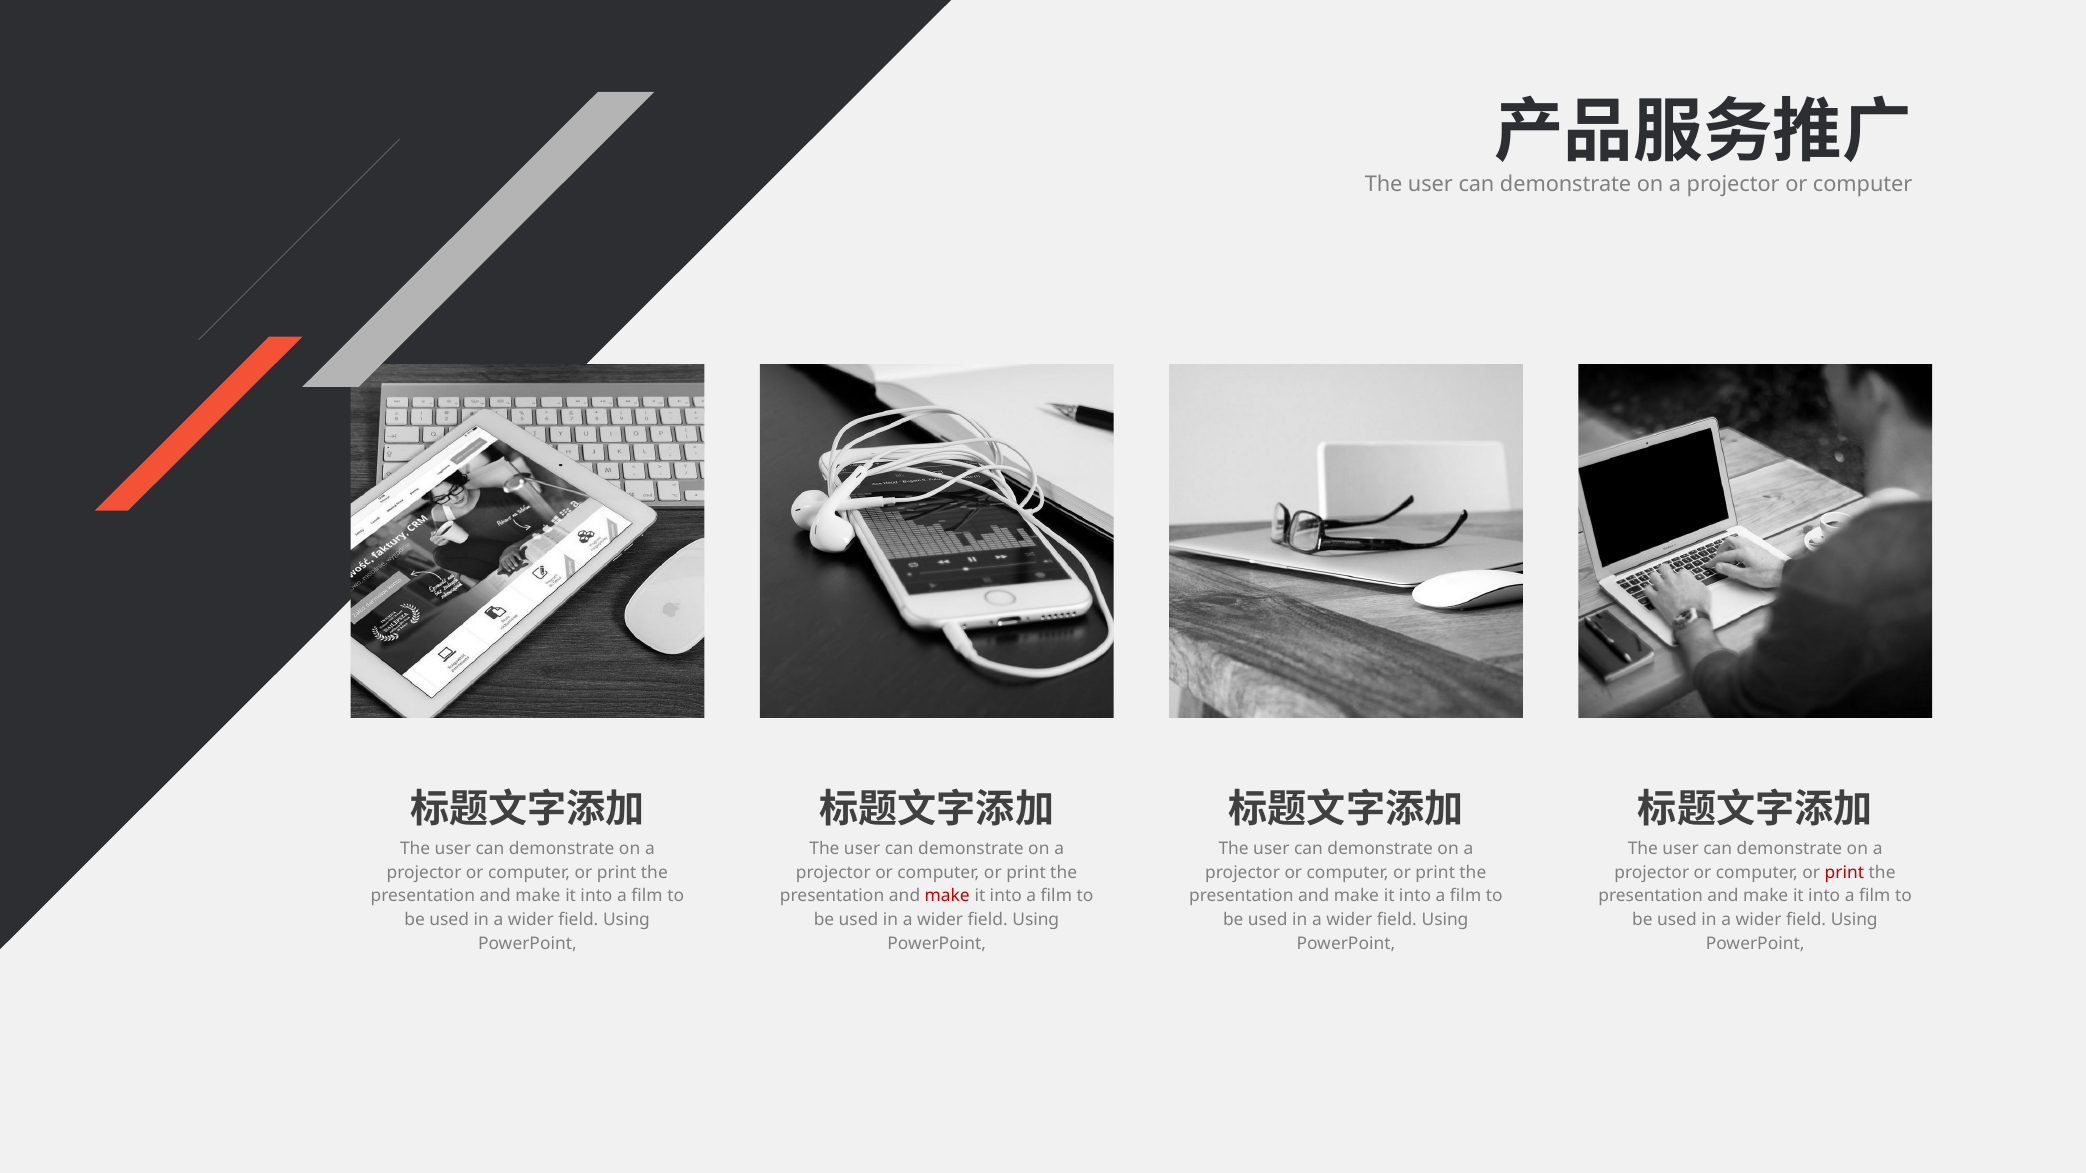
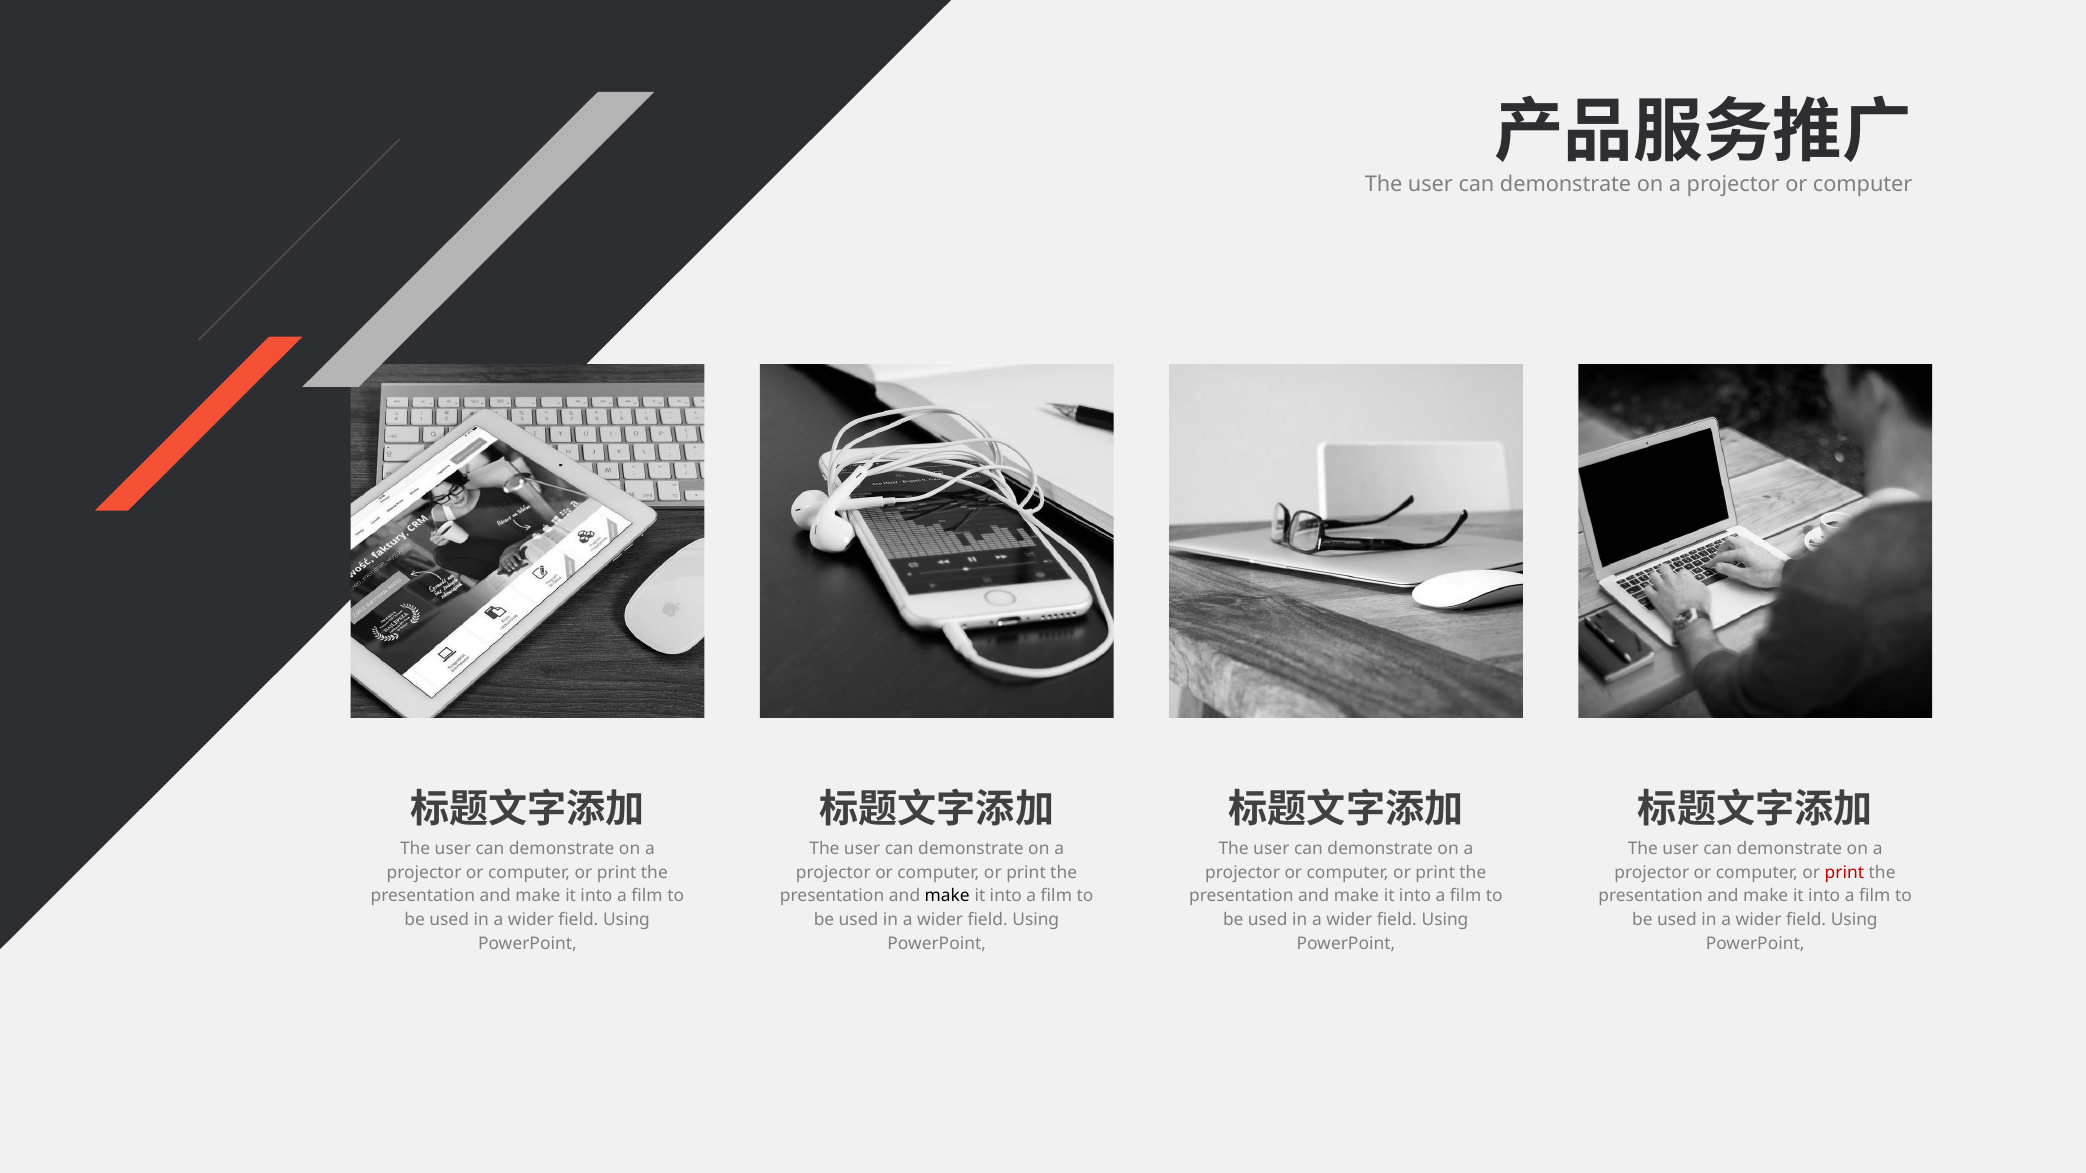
make colour: red -> black (947, 896)
